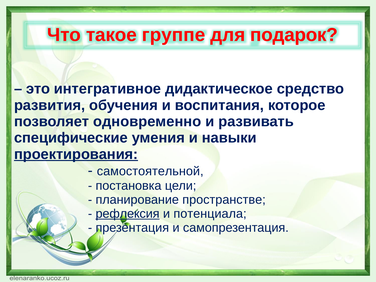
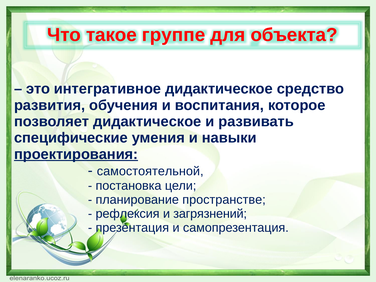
подарок: подарок -> объекта (294, 35)
позволяет одновременно: одновременно -> дидактическое (147, 122)
рефлексия underline: present -> none (128, 214)
потенциала: потенциала -> загрязнений (210, 214)
